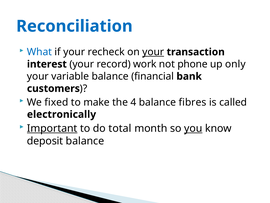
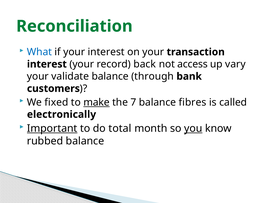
Reconciliation colour: blue -> green (74, 26)
your recheck: recheck -> interest (106, 52)
your underline: present -> none (153, 52)
work: work -> back (145, 64)
phone: phone -> access (193, 64)
only: only -> vary (235, 64)
variable: variable -> validate (70, 76)
financial: financial -> through (153, 76)
make underline: none -> present (97, 102)
4: 4 -> 7 (133, 102)
deposit: deposit -> rubbed (45, 141)
